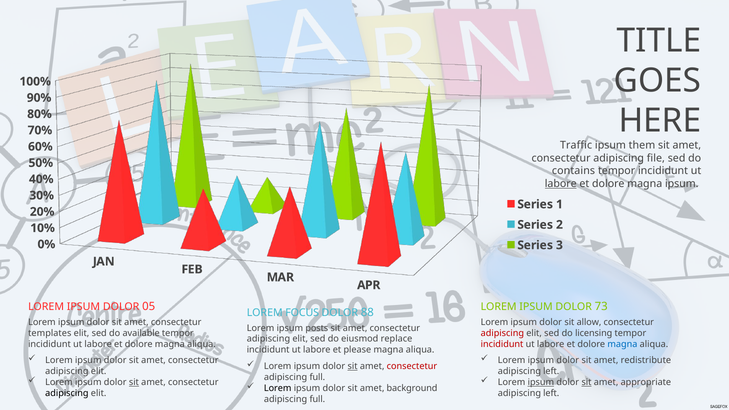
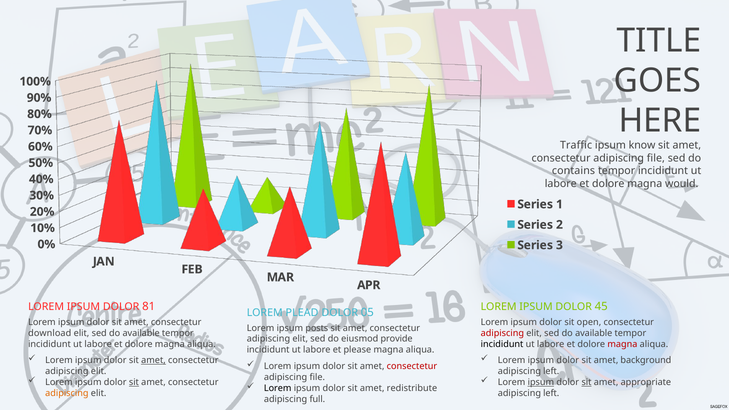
them: them -> know (642, 145)
labore underline: present -> none (561, 184)
magna ipsum: ipsum -> would (682, 184)
05: 05 -> 81 (149, 306)
73: 73 -> 45 (601, 306)
FOCUS: FOCUS -> PLEAD (302, 313)
88: 88 -> 05 (367, 312)
allow: allow -> open (589, 322)
templates: templates -> download (50, 333)
licensing: licensing -> available (594, 333)
replace: replace -> provide (397, 339)
incididunt colour: red -> black (502, 344)
magna colour: blue -> red (622, 344)
amet underline: none -> present (153, 360)
redistribute: redistribute -> background (646, 360)
sit underline: present -> none (353, 366)
full: full -> file (317, 377)
background: background -> redistribute (412, 388)
adipiscing colour: black -> orange (67, 393)
